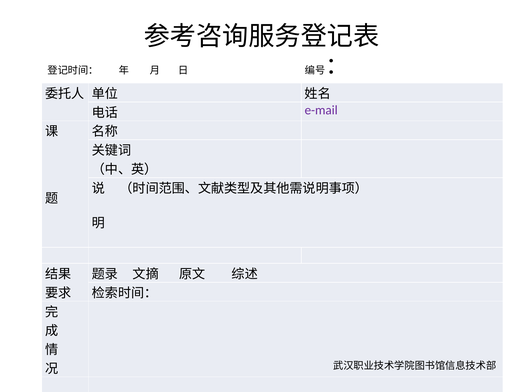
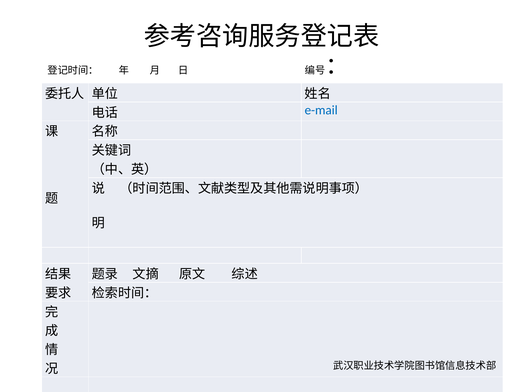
e-mail colour: purple -> blue (321, 110)
